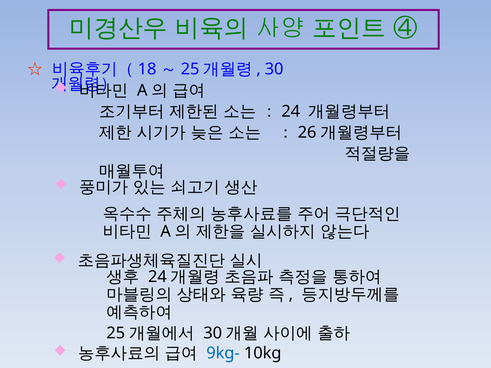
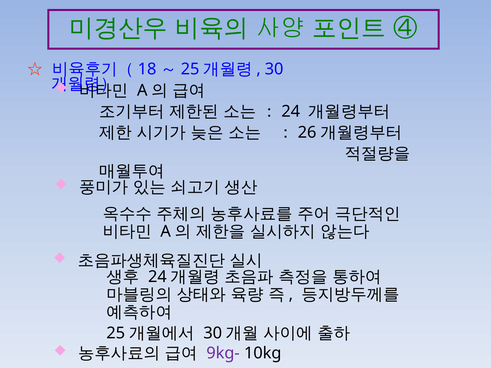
9kg- colour: blue -> purple (223, 353)
